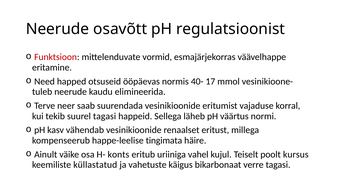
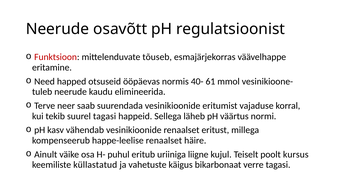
vormid: vormid -> tõuseb (157, 57)
17: 17 -> 61 (210, 81)
happe-leelise tingimata: tingimata -> renaalset (164, 141)
konts: konts -> puhul (119, 155)
vahel: vahel -> liigne (198, 155)
